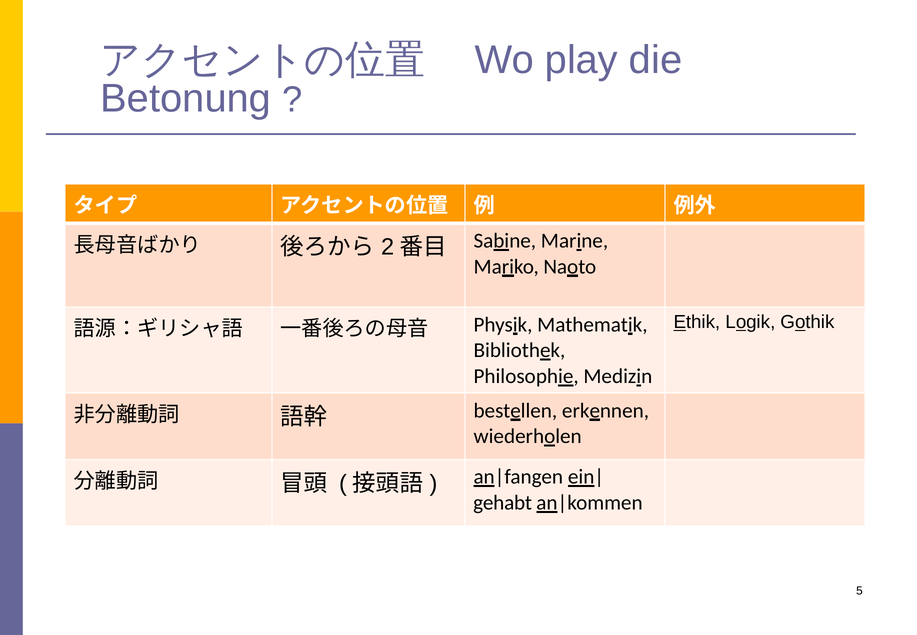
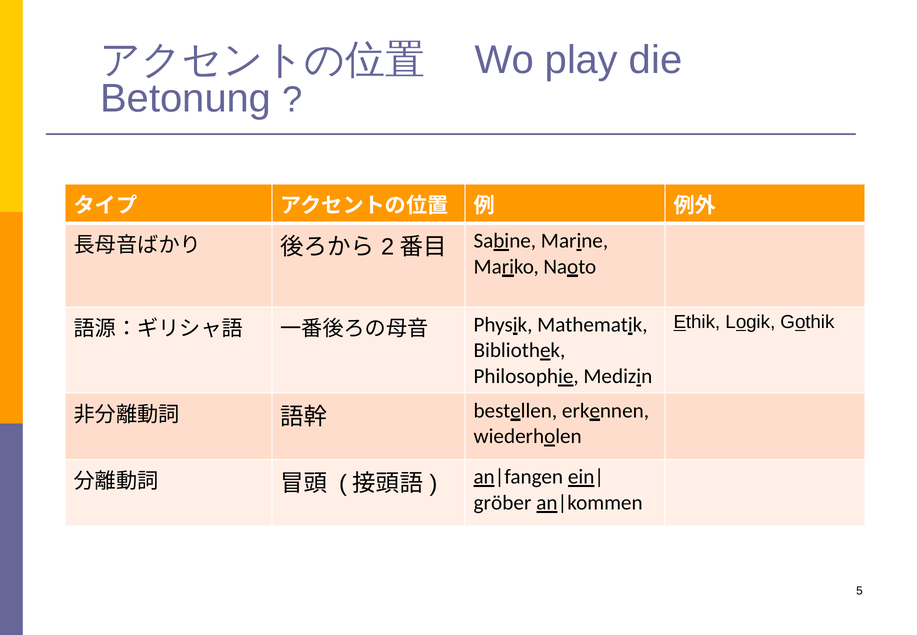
gehabt: gehabt -> gröber (502, 503)
